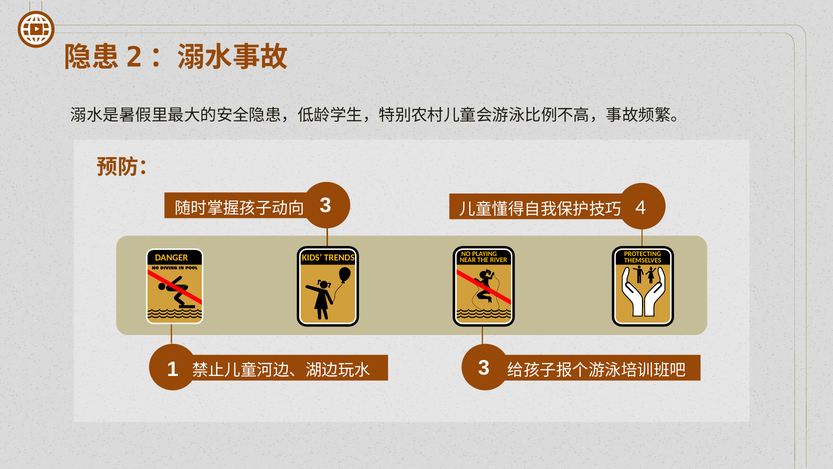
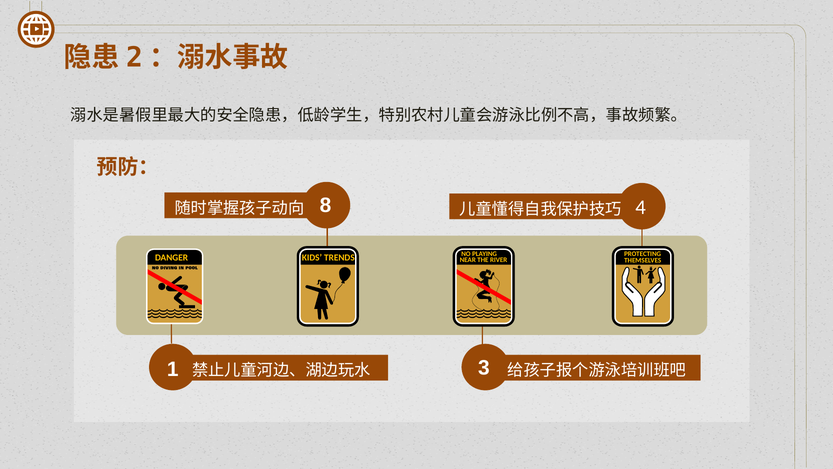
3: 3 -> 8 (325, 205)
